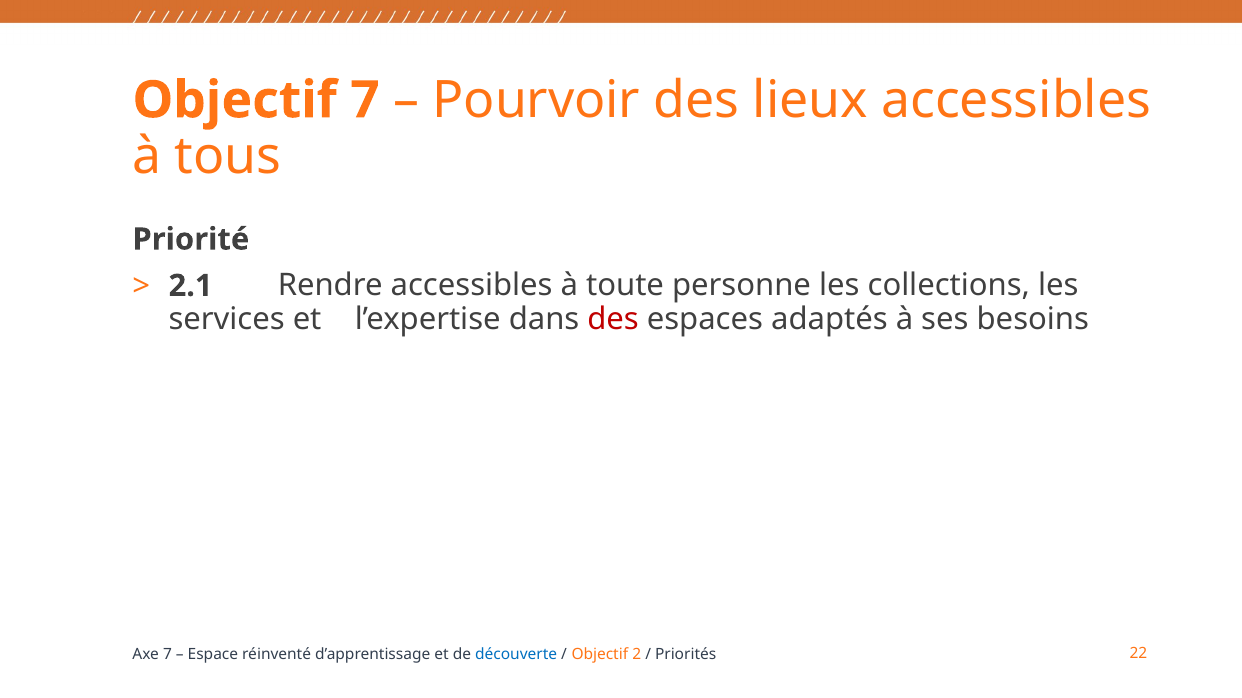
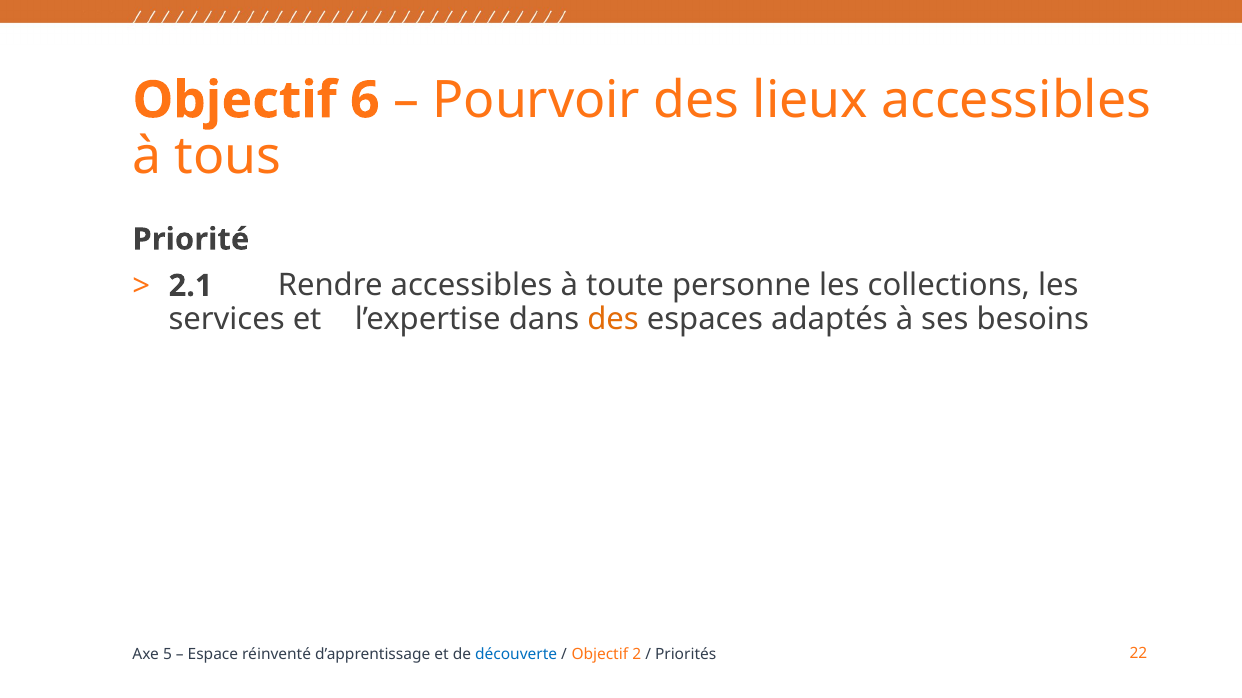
Objectif 7: 7 -> 6 (365, 100)
des colour: red -> orange (613, 320)
Axe 7: 7 -> 5 (167, 655)
